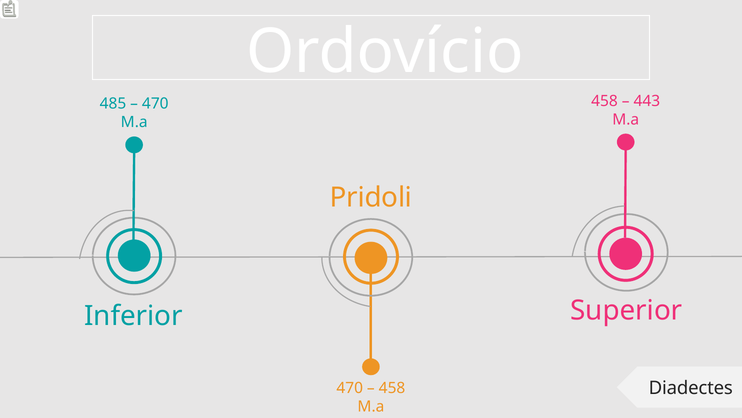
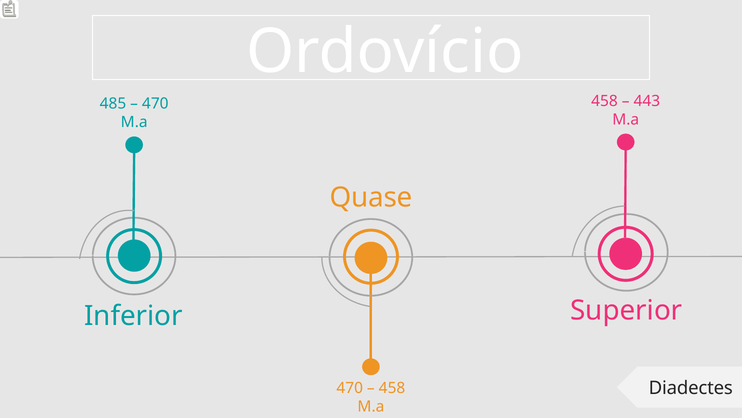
Pridoli: Pridoli -> Quase (371, 197)
